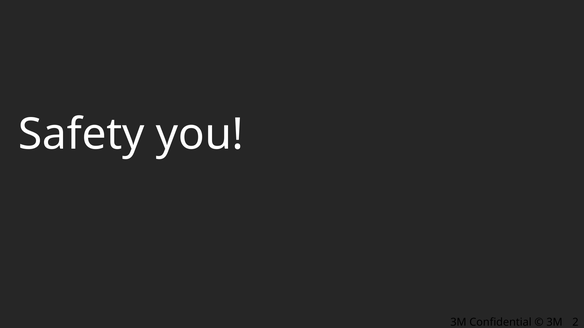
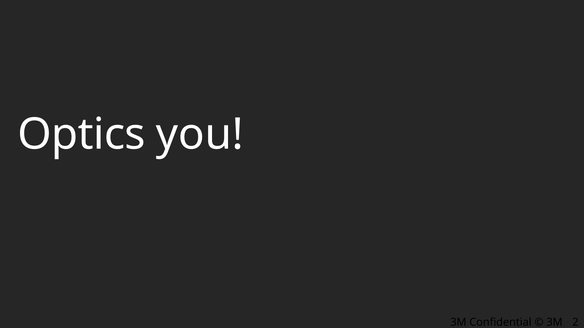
Safety: Safety -> Optics (82, 135)
